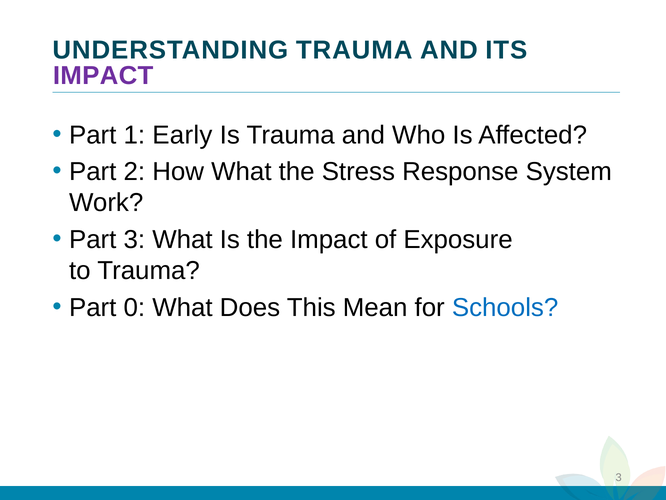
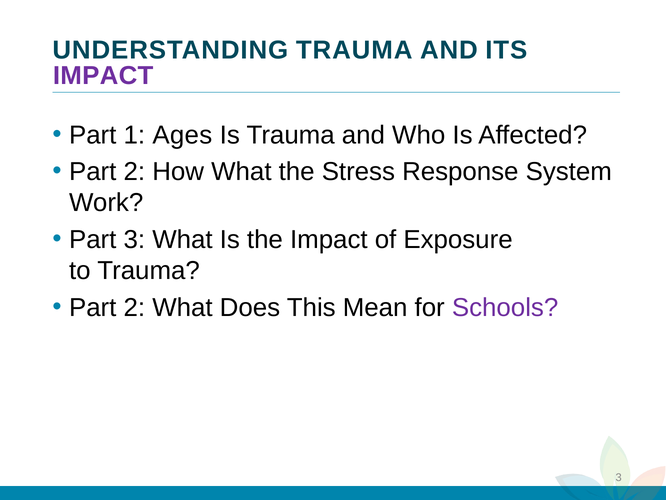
Early: Early -> Ages (182, 135)
0: 0 -> 2 (134, 307)
Schools colour: blue -> purple (505, 307)
